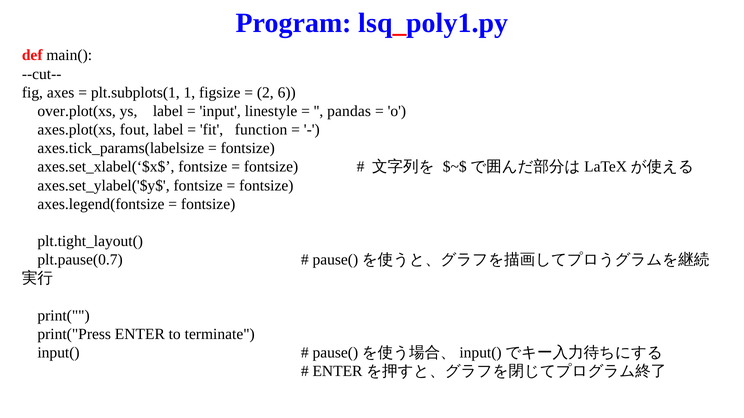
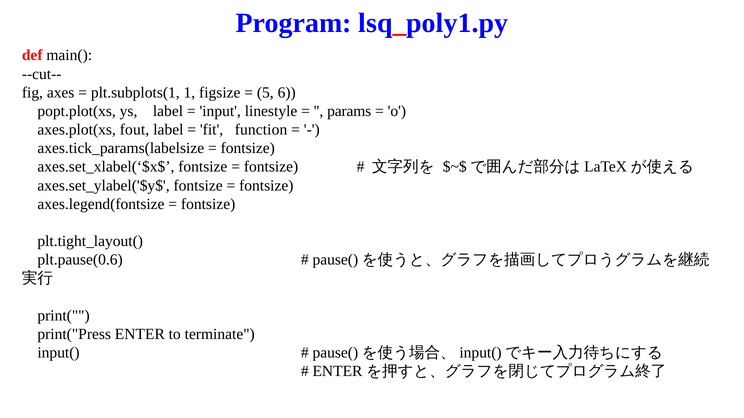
2: 2 -> 5 (265, 93)
over.plot(xs: over.plot(xs -> popt.plot(xs (77, 111)
pandas: pandas -> params (349, 111)
plt.pause(0.7: plt.pause(0.7 -> plt.pause(0.6 (80, 260)
